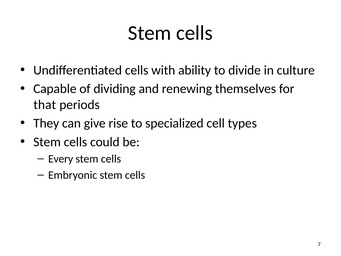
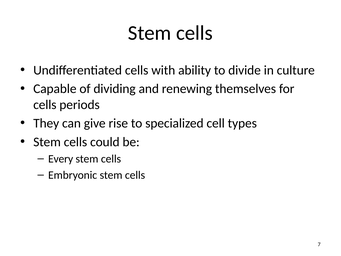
that: that -> cells (45, 105)
